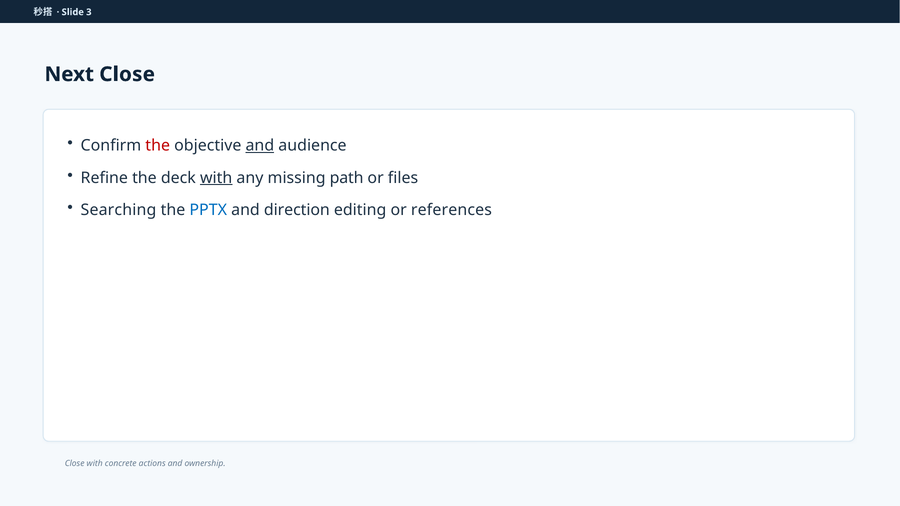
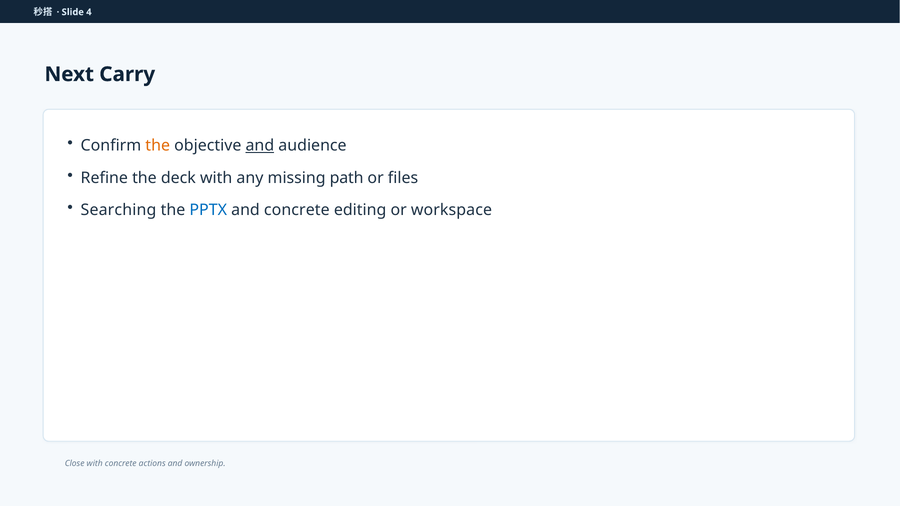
3: 3 -> 4 (89, 12)
Next Close: Close -> Carry (127, 74)
the colour: red -> orange (158, 146)
with underline: present -> none (216, 178)
and direction: direction -> concrete (297, 210)
references: references -> workspace (451, 210)
